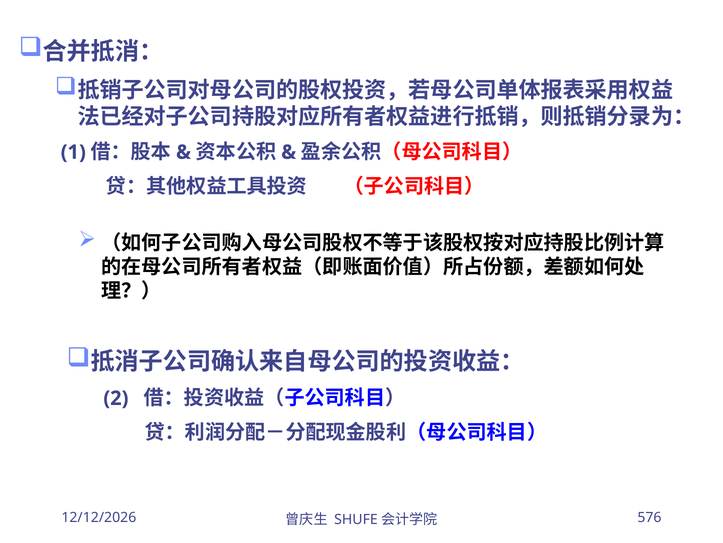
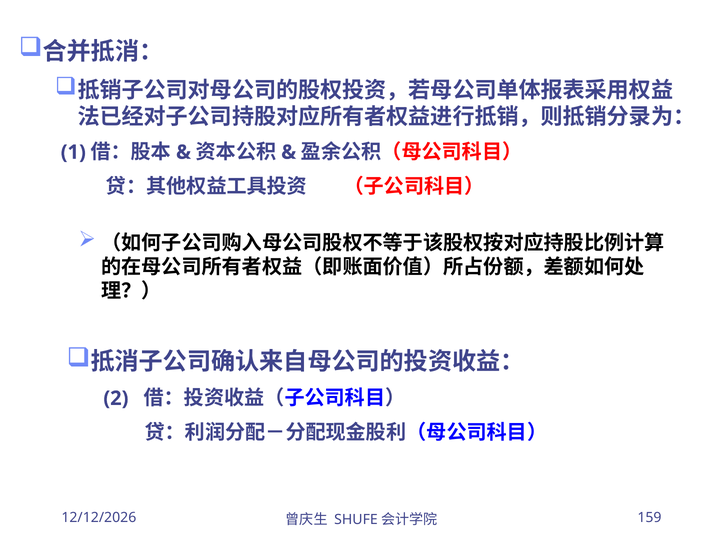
576: 576 -> 159 (649, 517)
